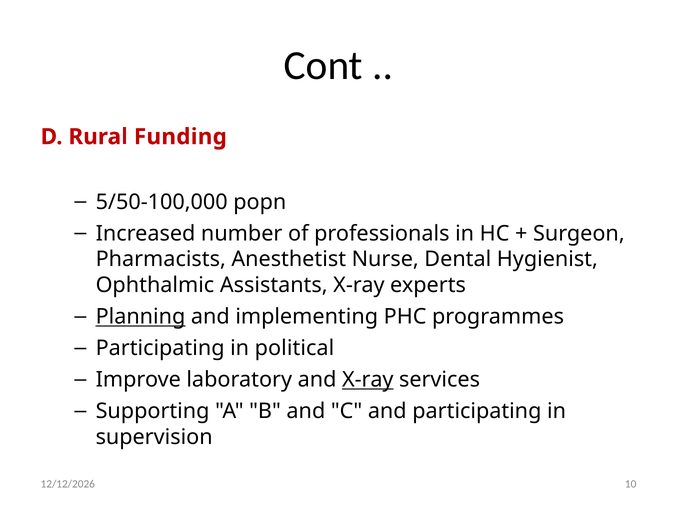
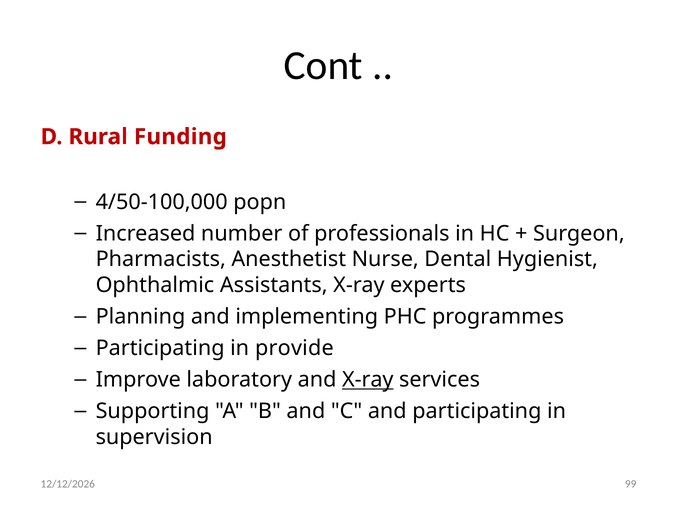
5/50-100,000: 5/50-100,000 -> 4/50-100,000 (162, 202)
Planning underline: present -> none (140, 317)
political: political -> provide (294, 349)
10: 10 -> 99 (631, 485)
